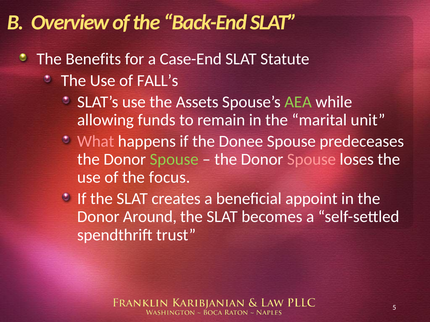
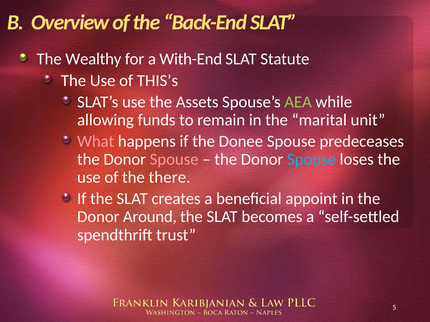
Benefits: Benefits -> Wealthy (93, 59)
Case-End: Case-End -> With-End (191, 59)
FALL’s: FALL’s -> THIS’s (157, 81)
Spouse colour: light green -> pink (174, 160)
Spouse colour: pink -> light blue (312, 160)
focus: focus -> there (170, 178)
